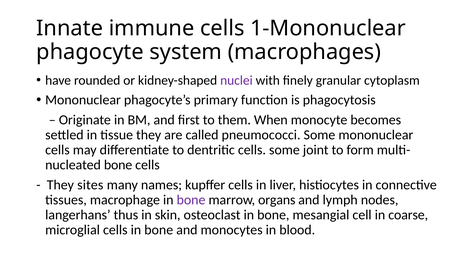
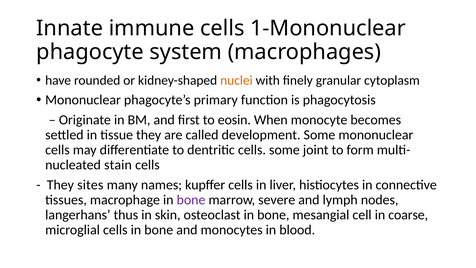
nuclei colour: purple -> orange (236, 80)
them: them -> eosin (234, 120)
pneumococci: pneumococci -> development (261, 135)
bone: bone -> stain (118, 165)
organs: organs -> severe (277, 200)
